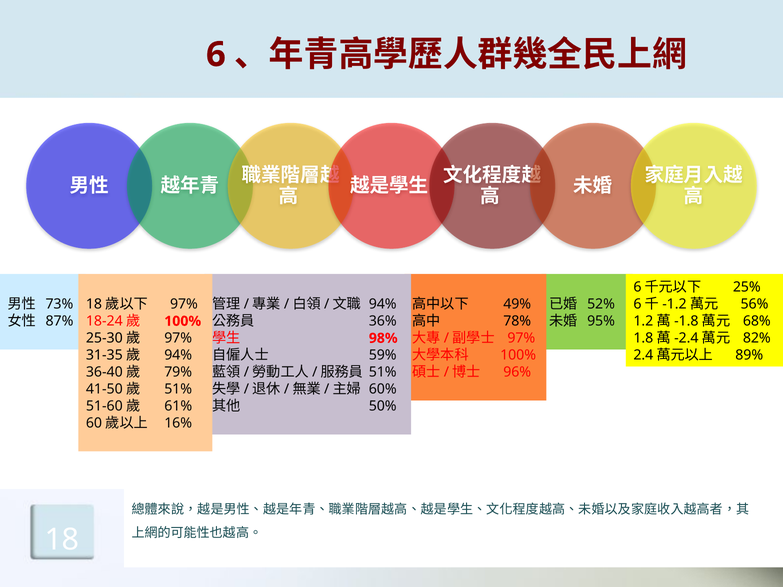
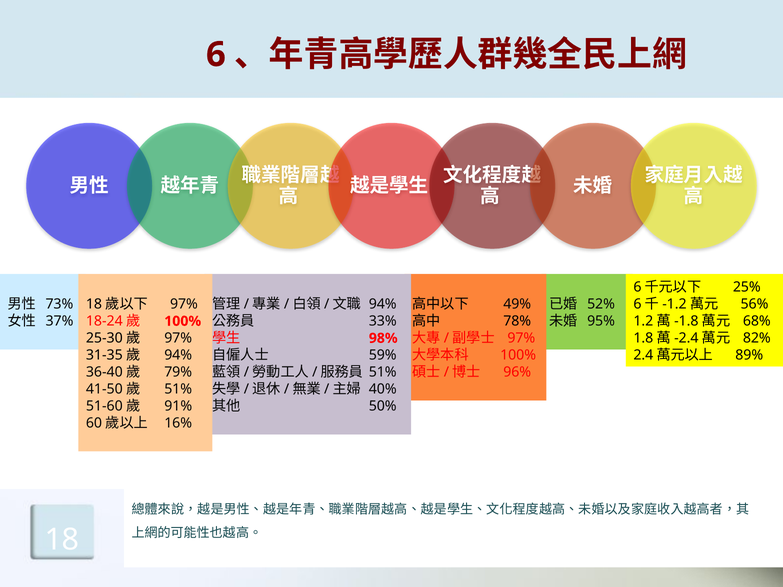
87%: 87% -> 37% (59, 321)
36%: 36% -> 33% (383, 321)
60%: 60% -> 40% (383, 389)
61%: 61% -> 91% (178, 406)
